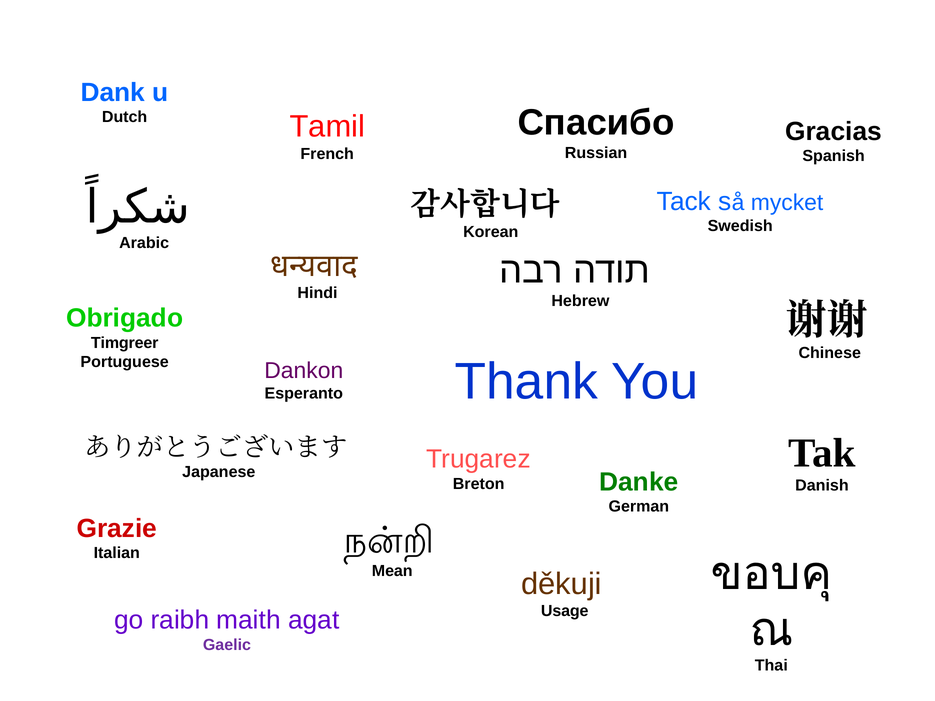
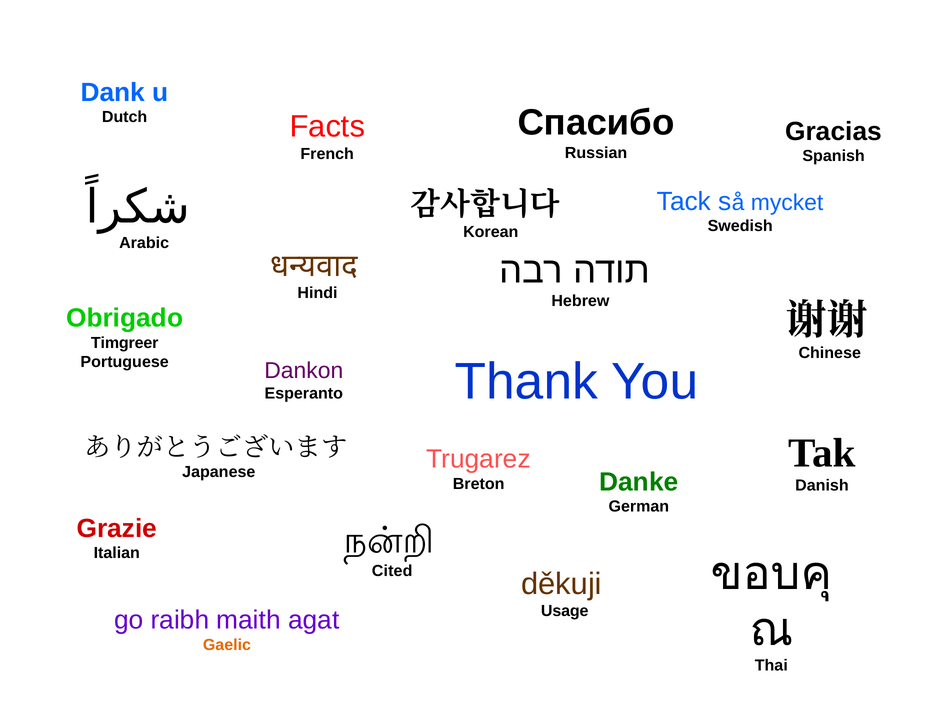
Tamil: Tamil -> Facts (327, 127)
Mean: Mean -> Cited (392, 571)
Gaelic colour: purple -> orange (227, 645)
